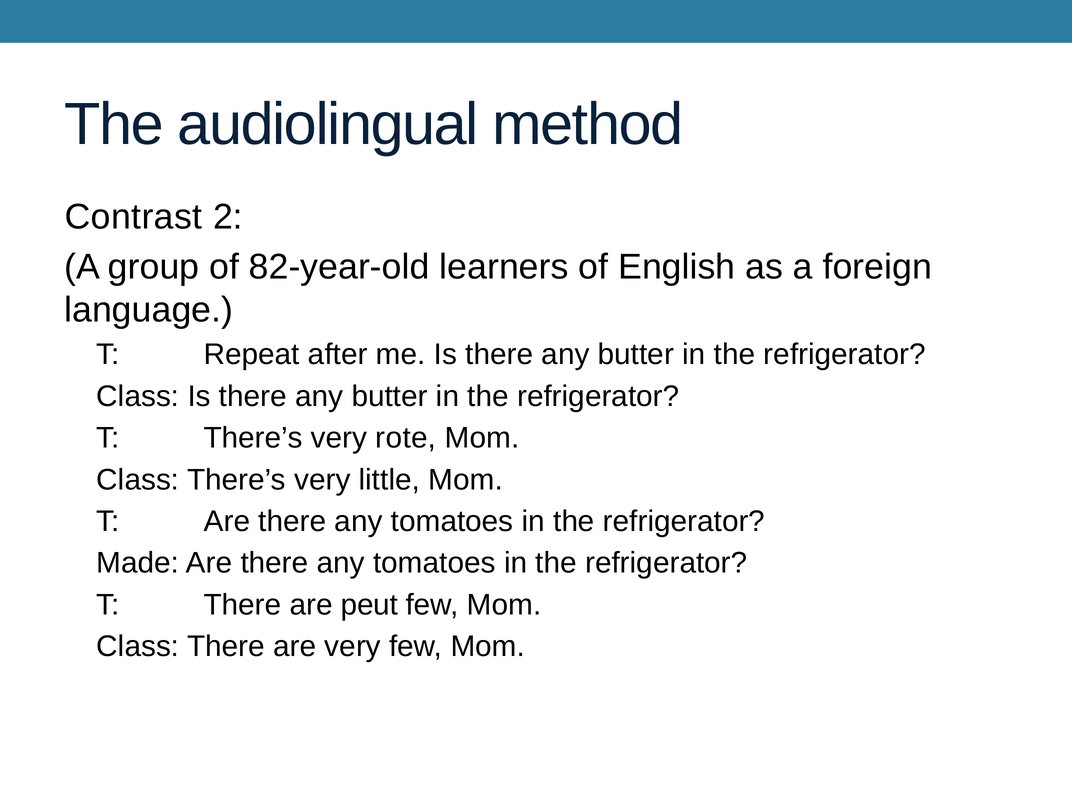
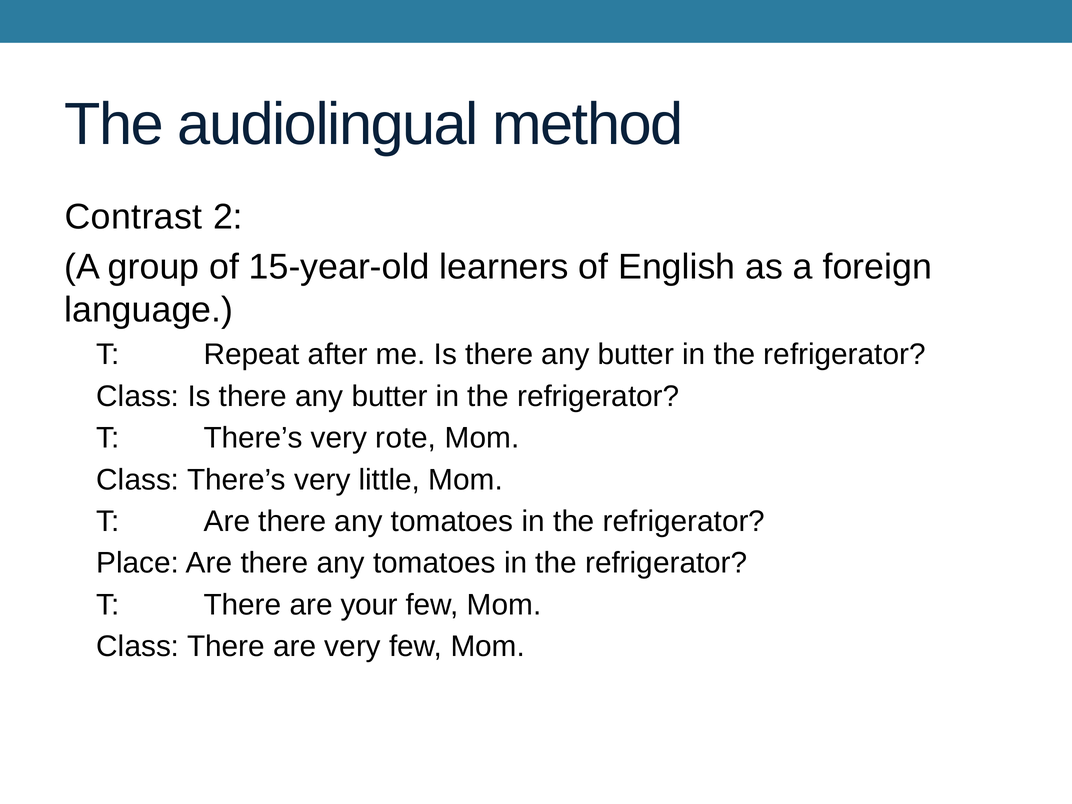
82-year-old: 82-year-old -> 15-year-old (339, 267)
Made: Made -> Place (138, 563)
peut: peut -> your (369, 605)
